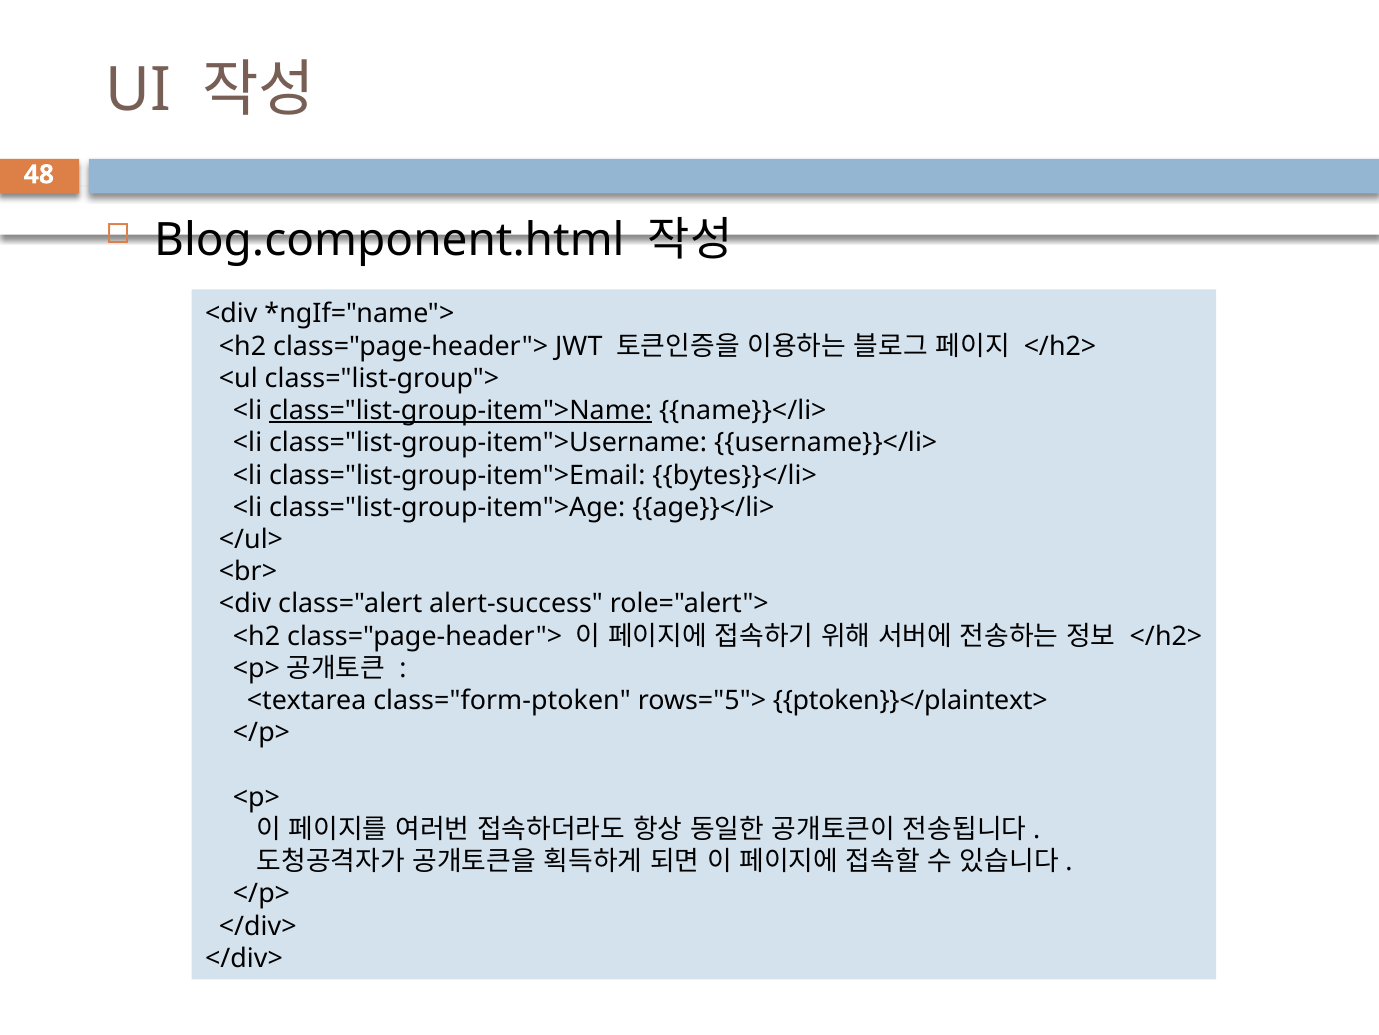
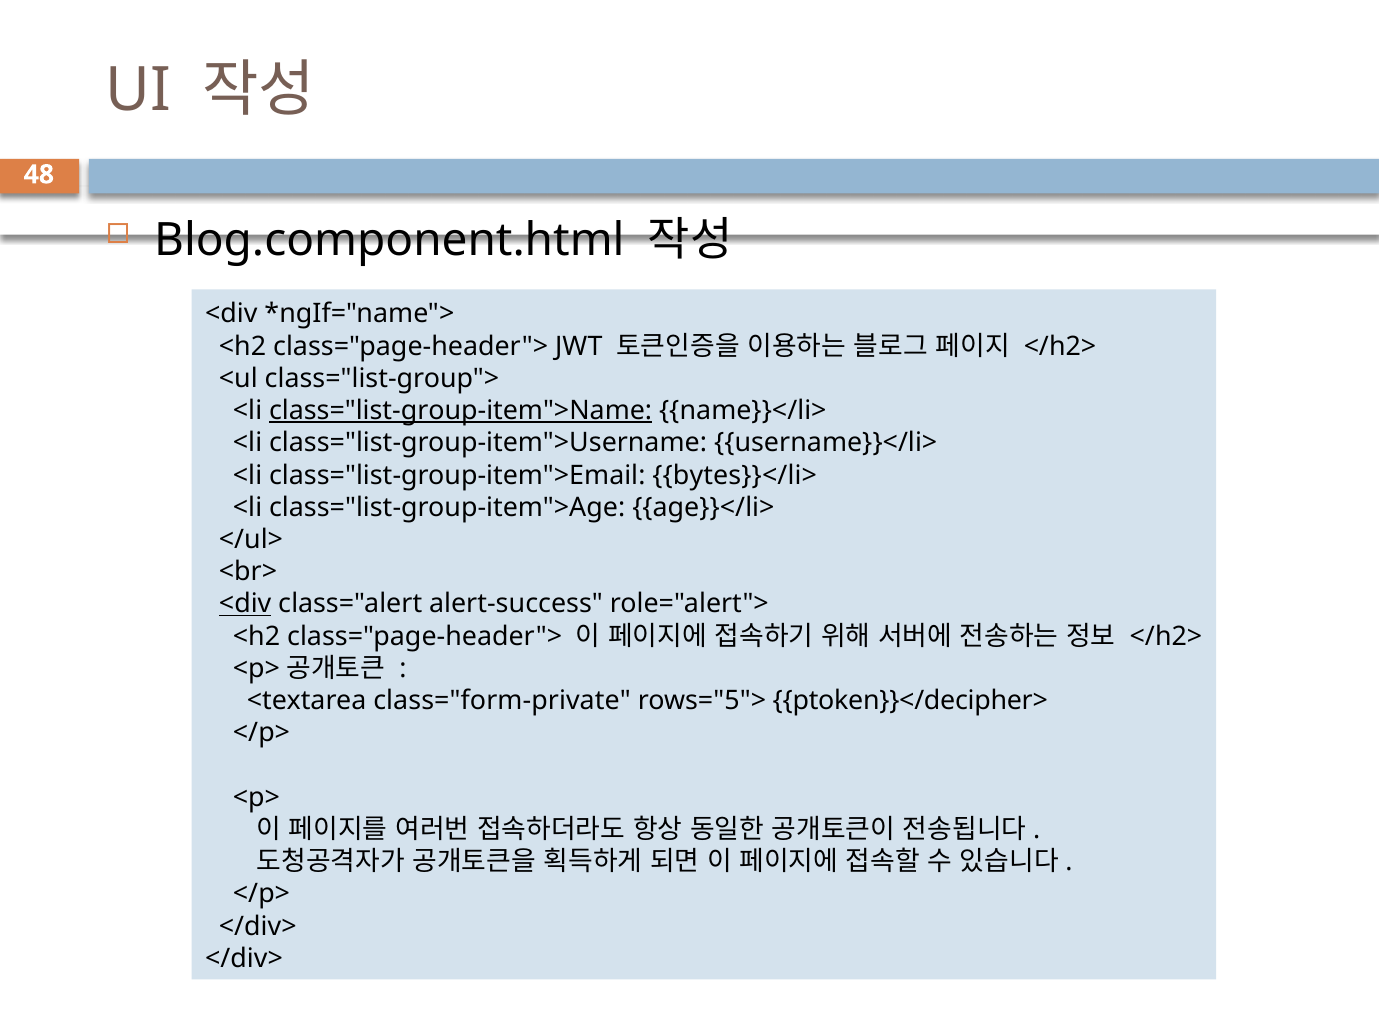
<div underline: none -> present (245, 604)
class="form-ptoken: class="form-ptoken -> class="form-private (502, 700)
ptoken}}</plaintext>: ptoken}}</plaintext> -> ptoken}}</decipher> (910, 700)
